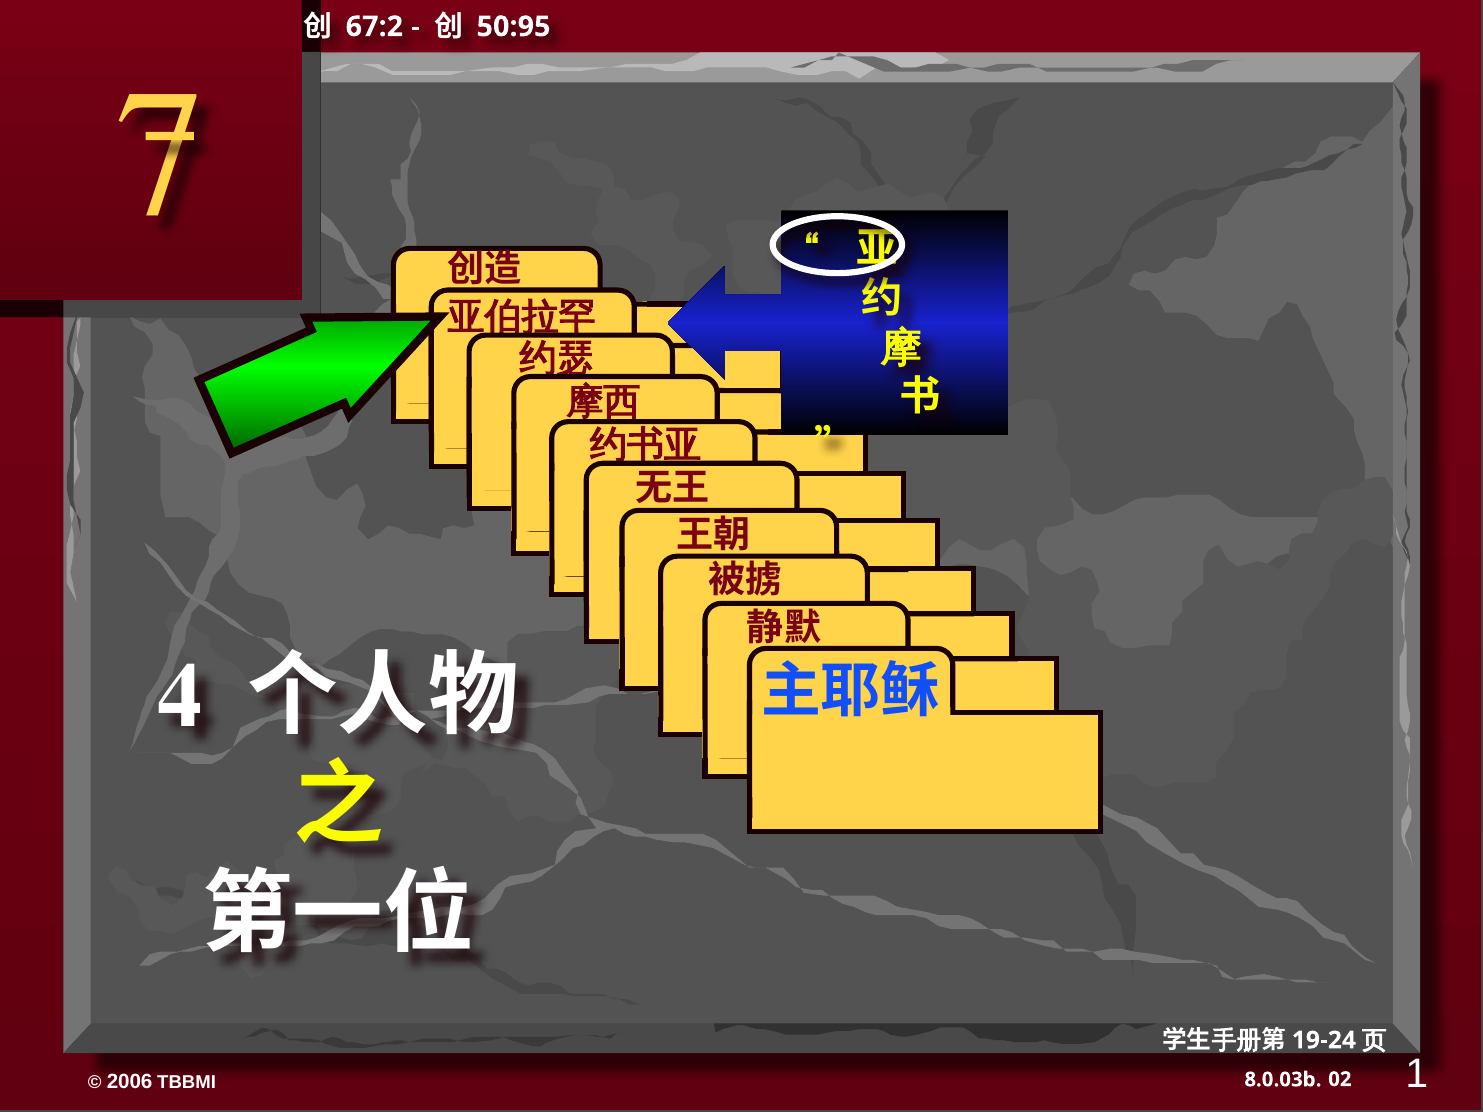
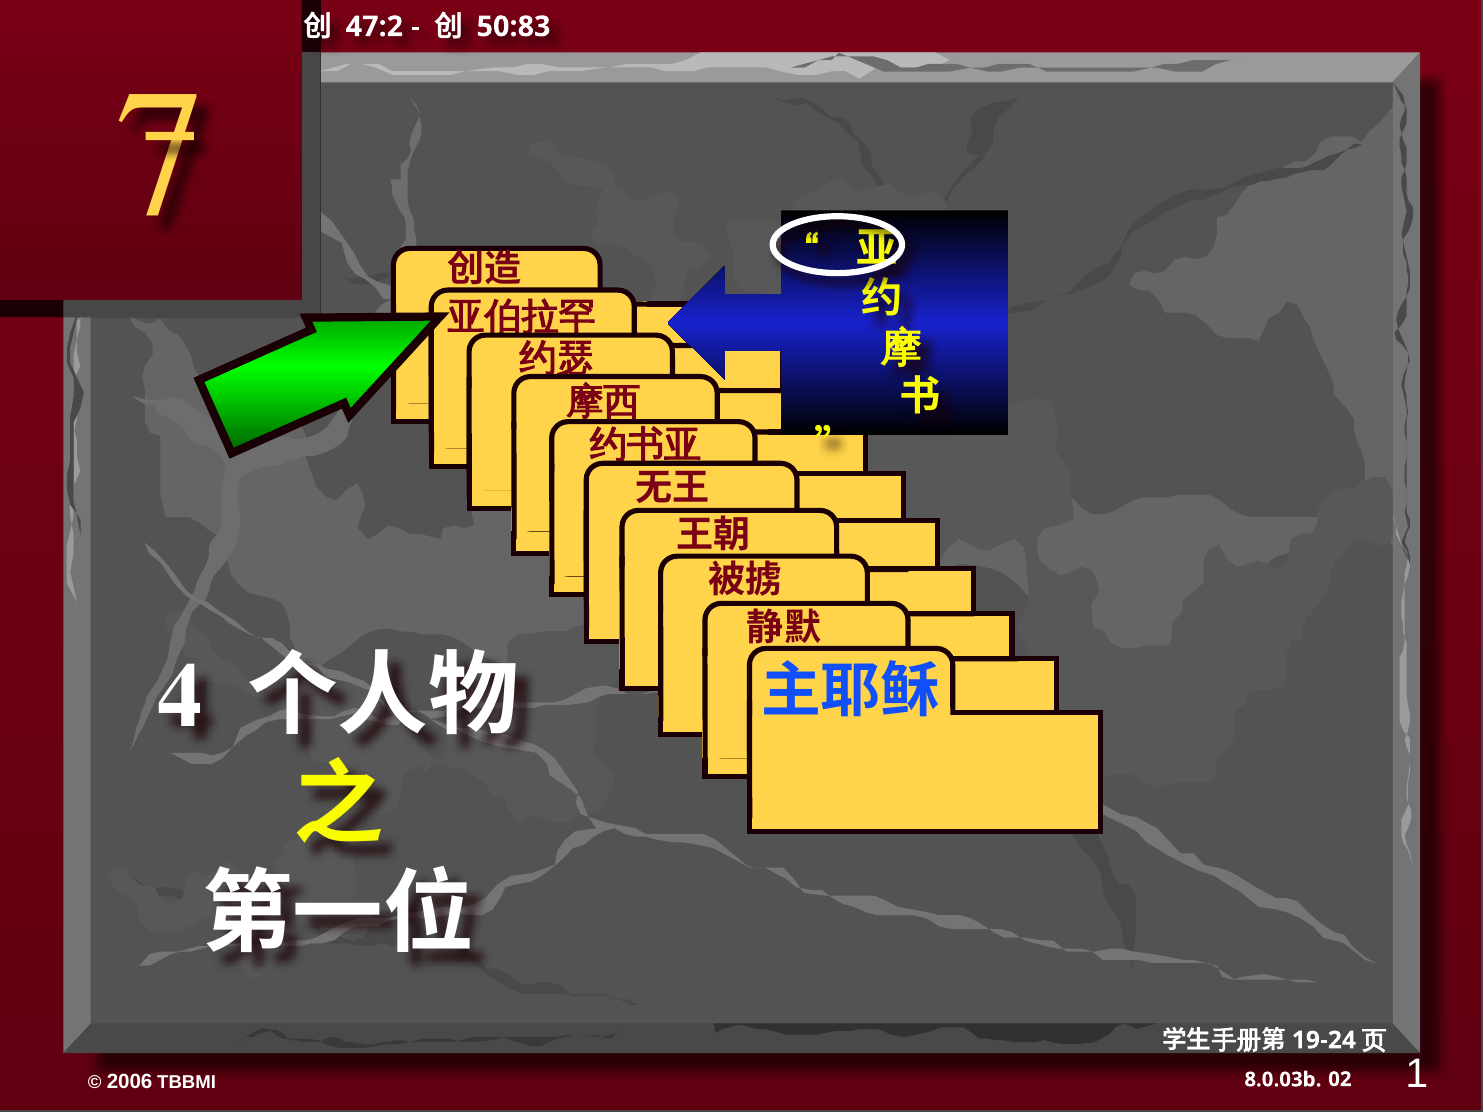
67:2: 67:2 -> 47:2 (374, 27)
50:95: 50:95 -> 50:83 (514, 27)
